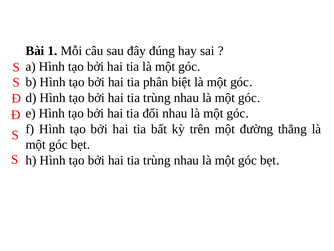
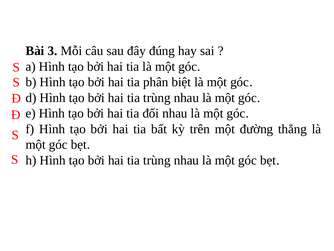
1: 1 -> 3 (52, 51)
